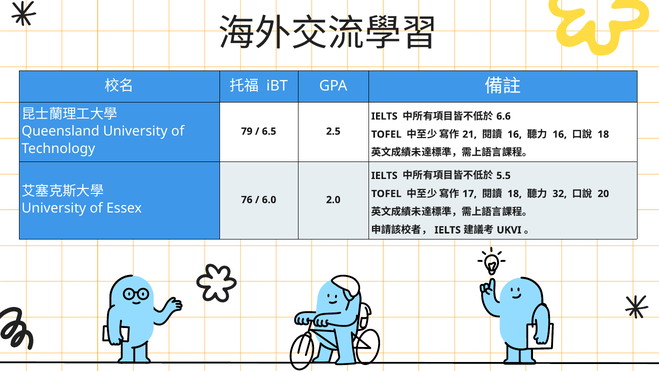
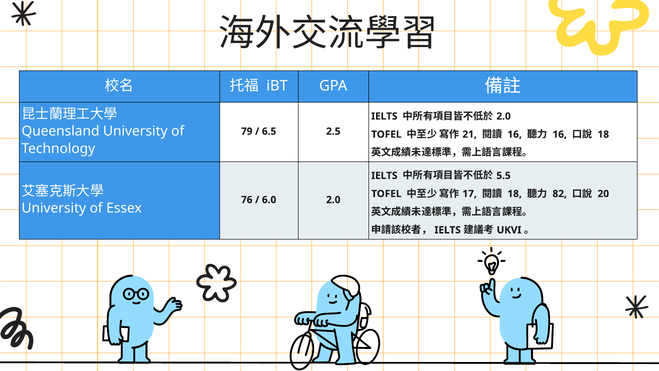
6.6: 6.6 -> 2.0 (504, 116)
32: 32 -> 82 (560, 194)
